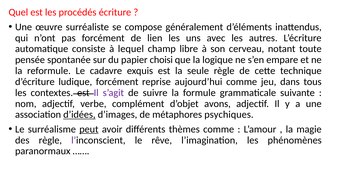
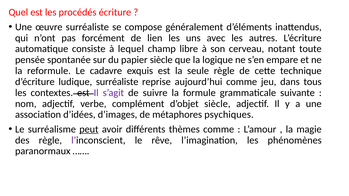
papier choisi: choisi -> siècle (161, 60)
ludique forcément: forcément -> surréaliste (117, 82)
d’objet avons: avons -> siècle (217, 104)
d’idées underline: present -> none (79, 115)
